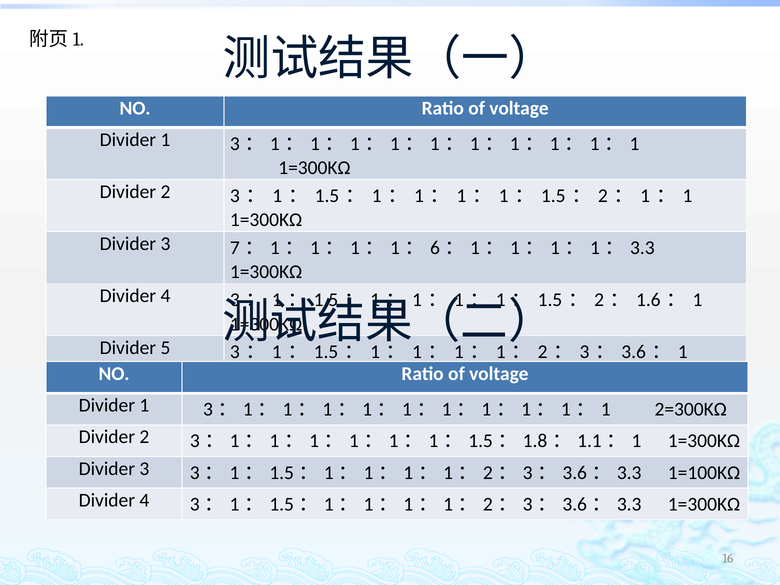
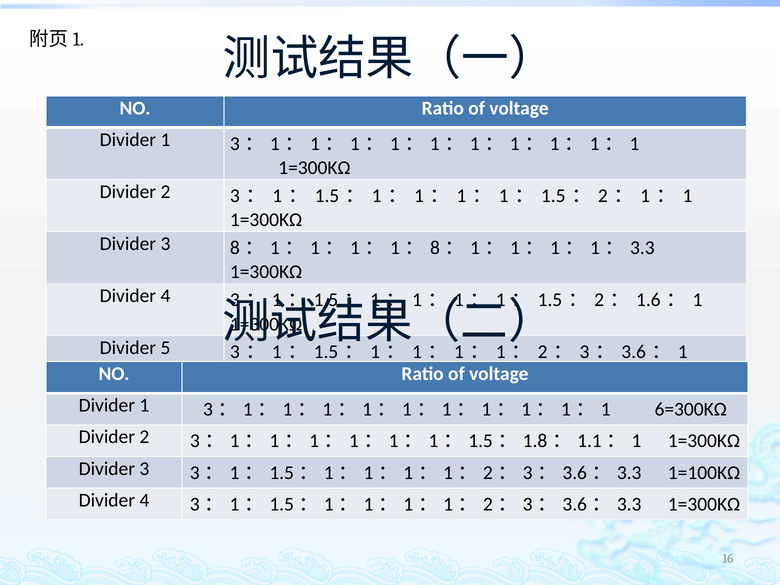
3 7: 7 -> 8 (235, 248)
6: 6 -> 8 (435, 248)
2=300KΩ: 2=300KΩ -> 6=300KΩ (691, 409)
